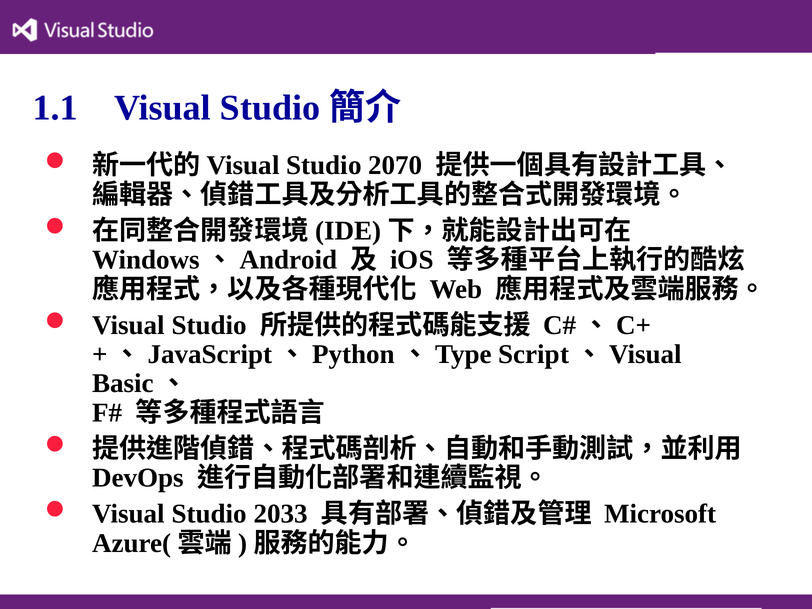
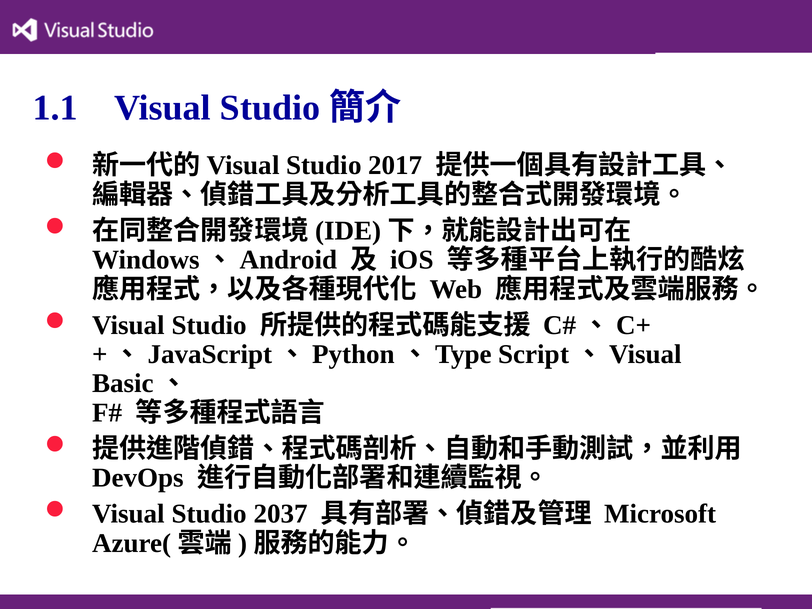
2070: 2070 -> 2017 (395, 165)
2033: 2033 -> 2037 (281, 514)
